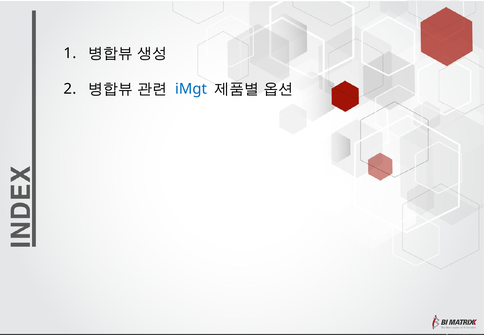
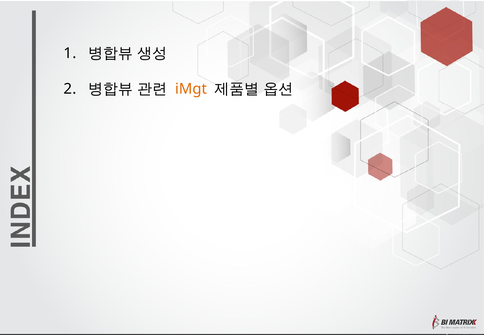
iMgt colour: blue -> orange (191, 89)
